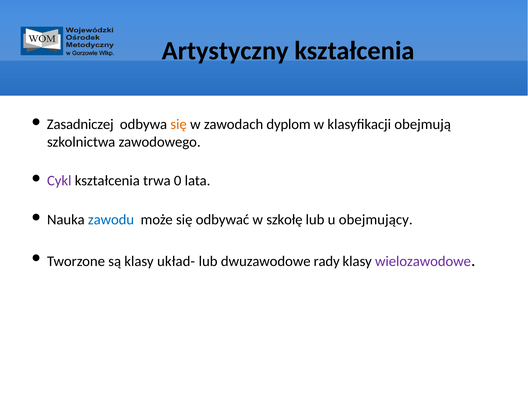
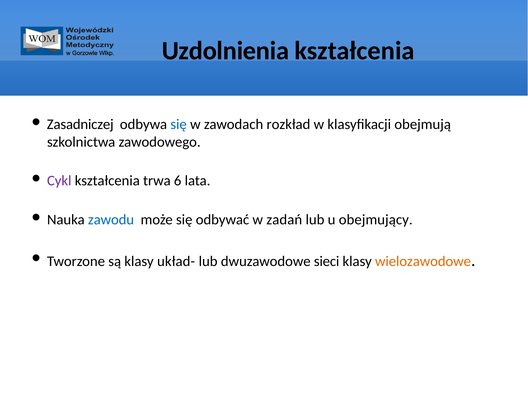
Artystyczny: Artystyczny -> Uzdolnienia (225, 51)
się colour: orange -> blue (179, 124)
dyplom: dyplom -> rozkład (288, 124)
0: 0 -> 6 (178, 181)
szkołę: szkołę -> zadań (284, 220)
rady: rady -> sieci (327, 261)
wielozawodowe colour: purple -> orange (423, 261)
